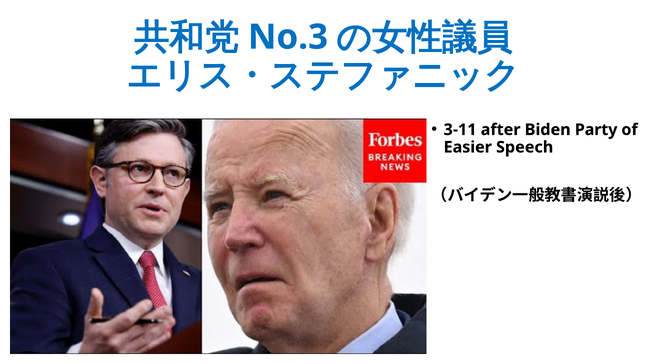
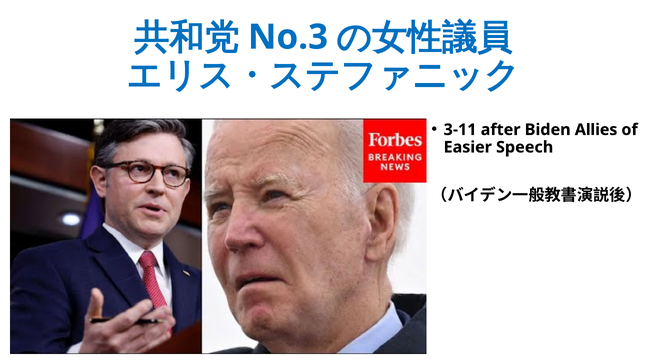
Party: Party -> Allies (596, 130)
